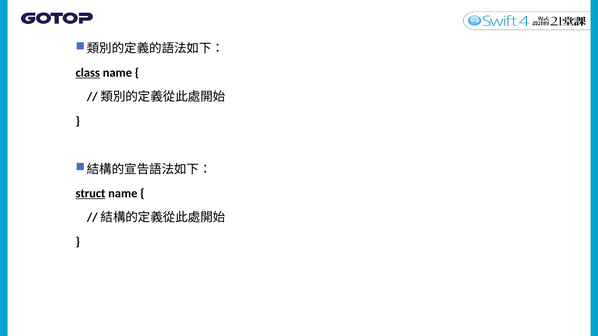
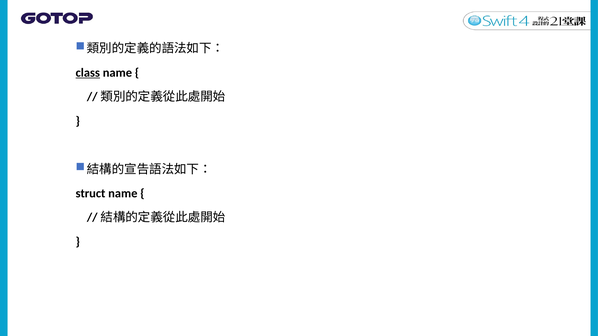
struct underline: present -> none (90, 194)
